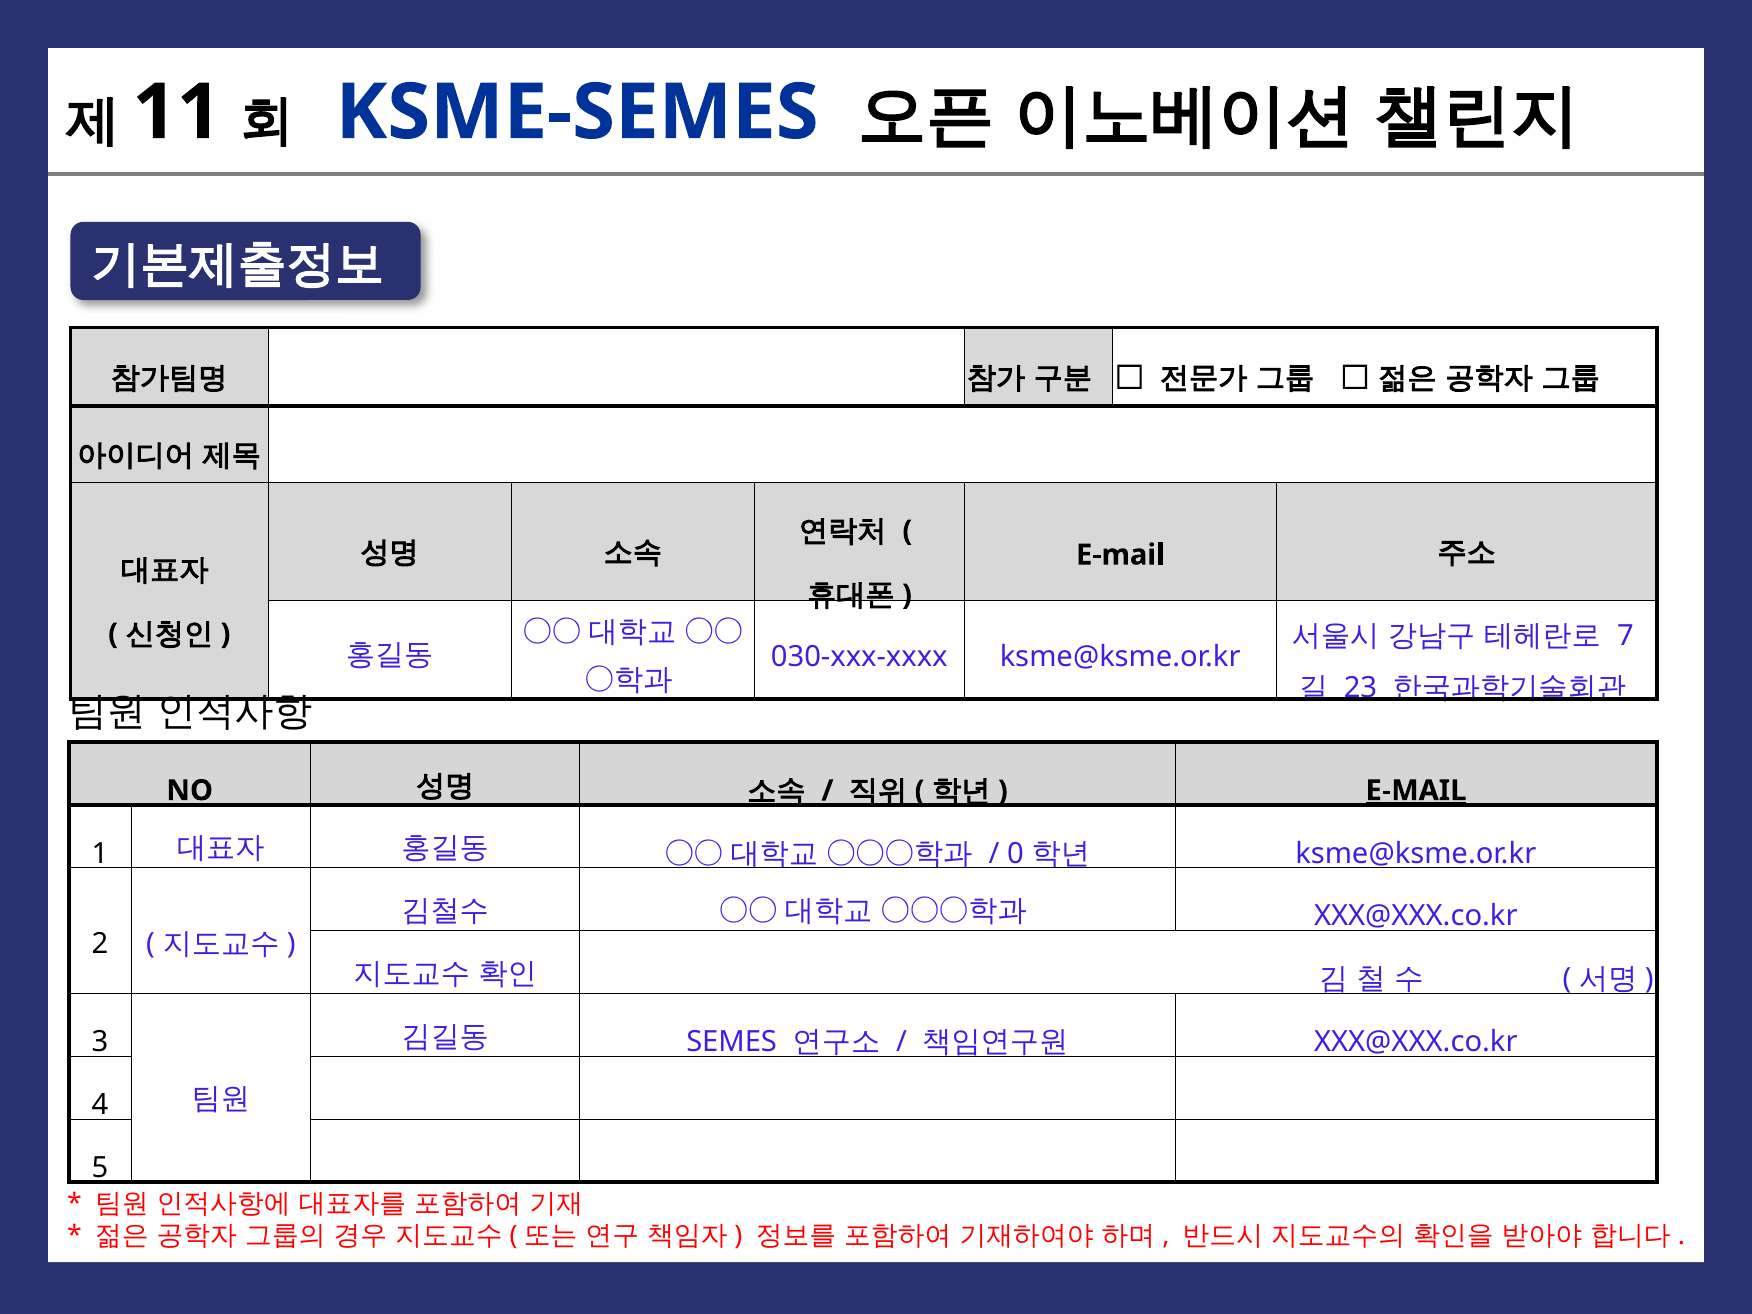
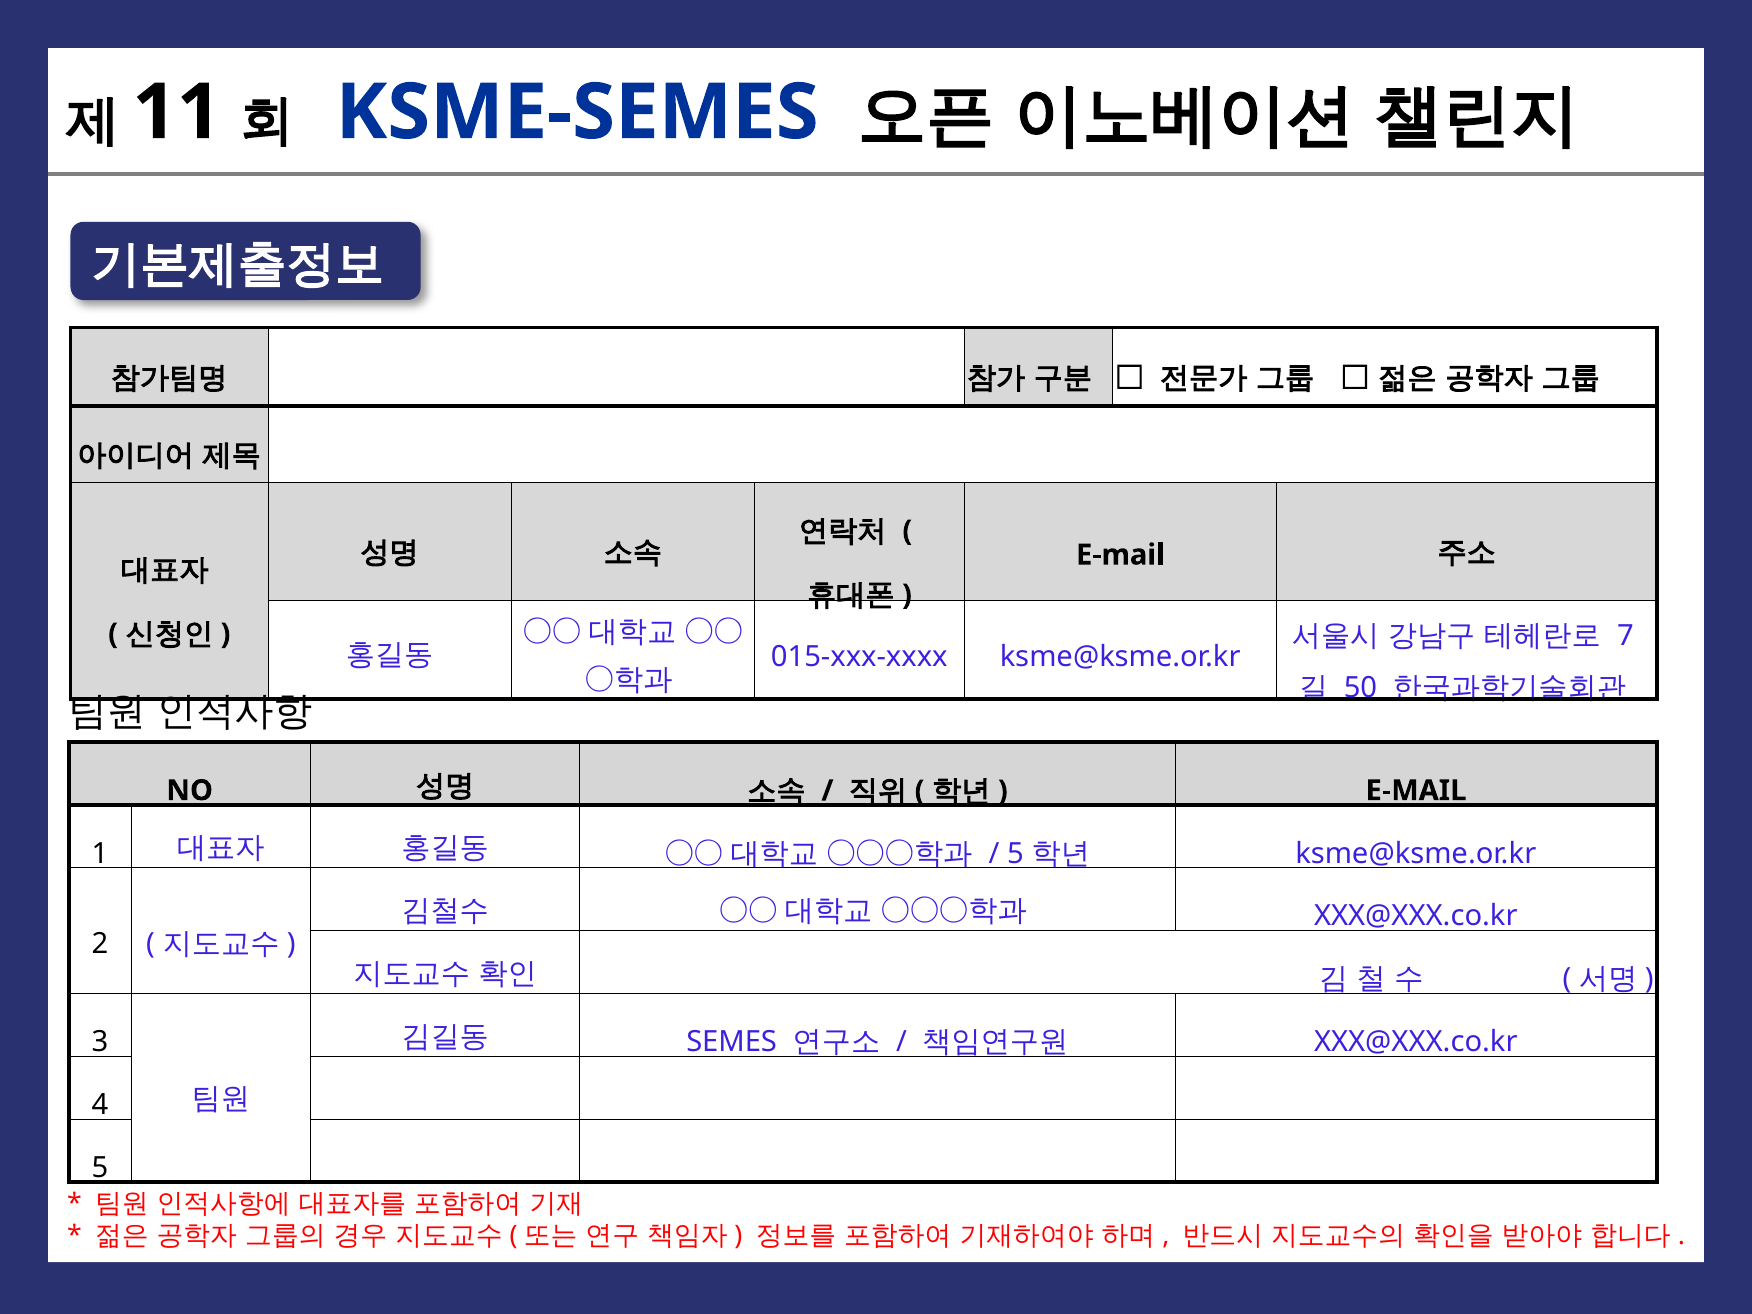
030-xxx-xxxx: 030-xxx-xxxx -> 015-xxx-xxxx (859, 657)
23: 23 -> 50 (1360, 688)
E-MAIL underline: present -> none (1416, 791)
0: 0 -> 5 (1015, 854)
